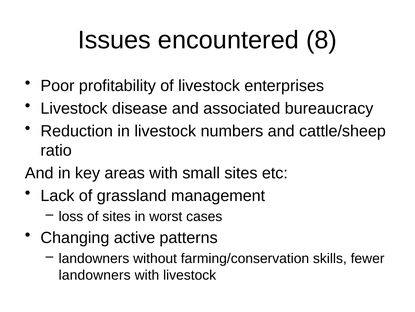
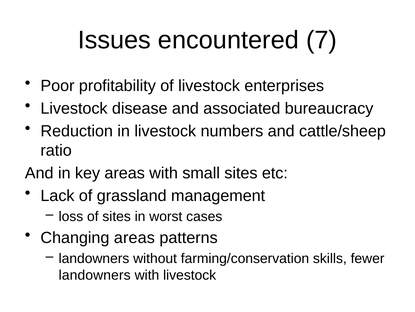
8: 8 -> 7 (322, 40)
Changing active: active -> areas (134, 237)
